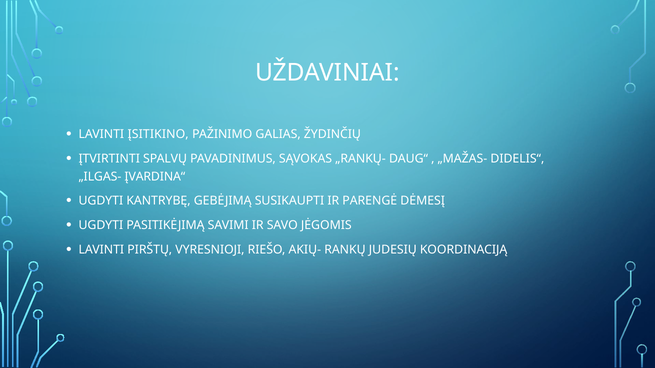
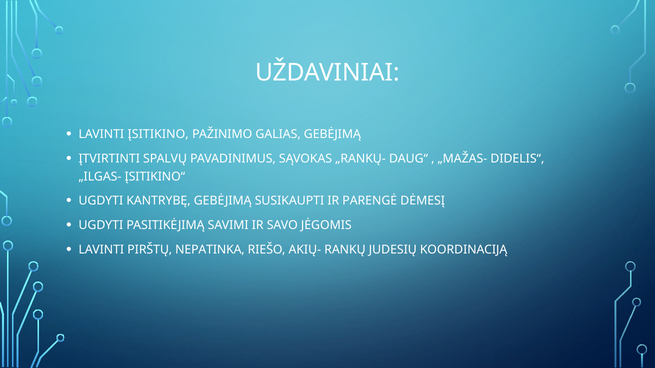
GALIAS ŽYDINČIŲ: ŽYDINČIŲ -> GEBĖJIMĄ (332, 134)
ĮVARDINA“: ĮVARDINA“ -> ĮSITIKINO“ (155, 177)
VYRESNIOJI: VYRESNIOJI -> NEPATINKA (210, 250)
